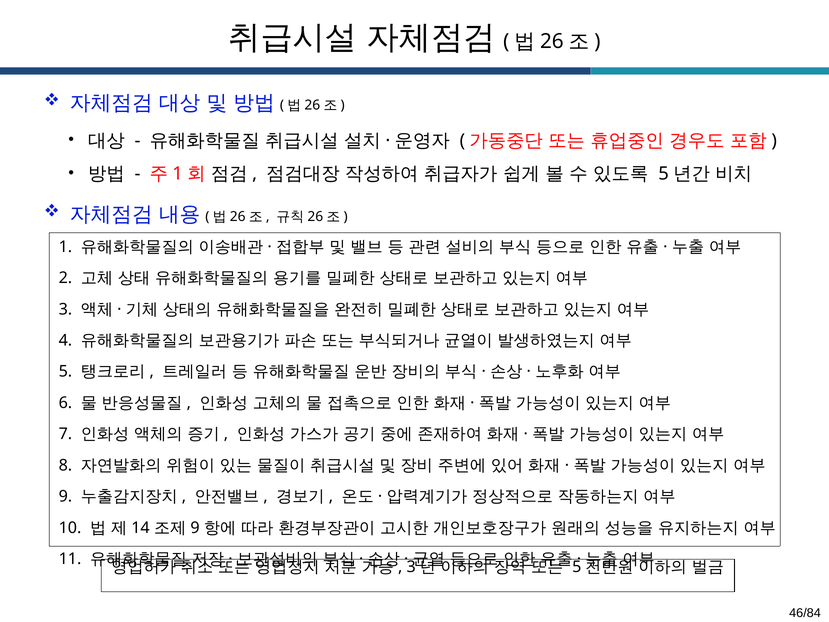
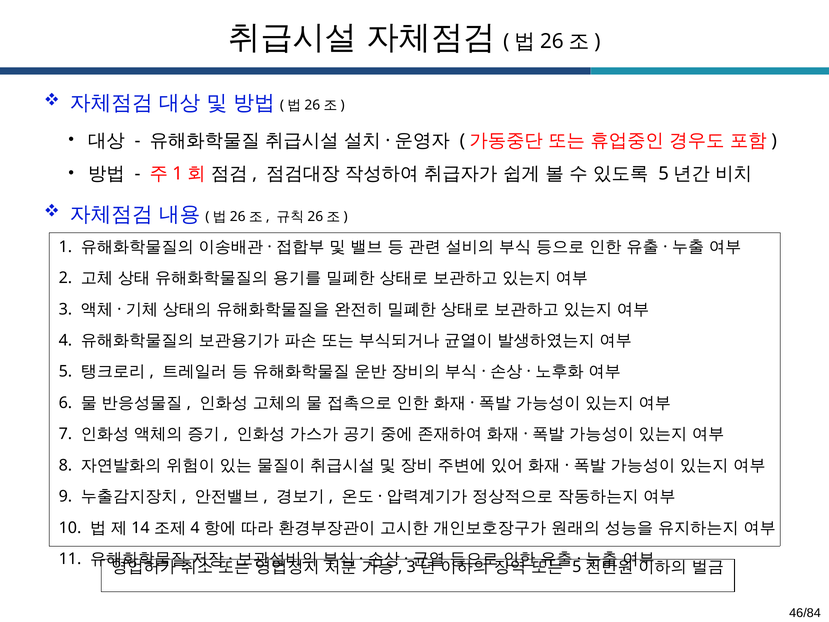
9: 9 -> 4 (195, 527)
